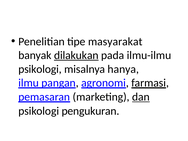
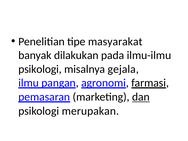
dilakukan underline: present -> none (76, 55)
hanya: hanya -> gejala (123, 69)
pengukuran: pengukuran -> merupakan (90, 111)
